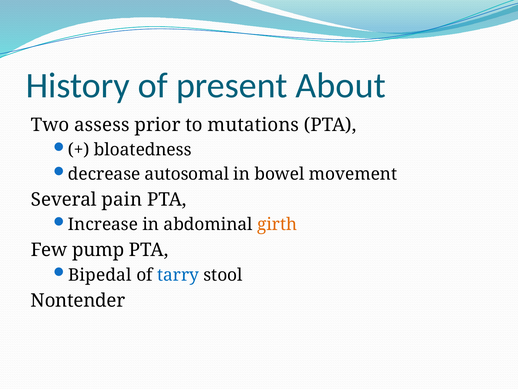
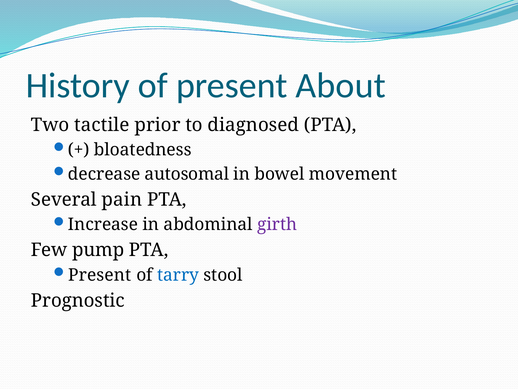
assess: assess -> tactile (102, 125)
mutations: mutations -> diagnosed (253, 125)
girth colour: orange -> purple (277, 224)
Bipedal: Bipedal -> Present (100, 275)
Nontender: Nontender -> Prognostic (78, 300)
